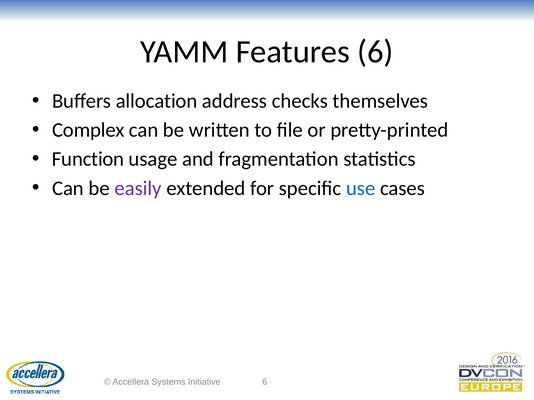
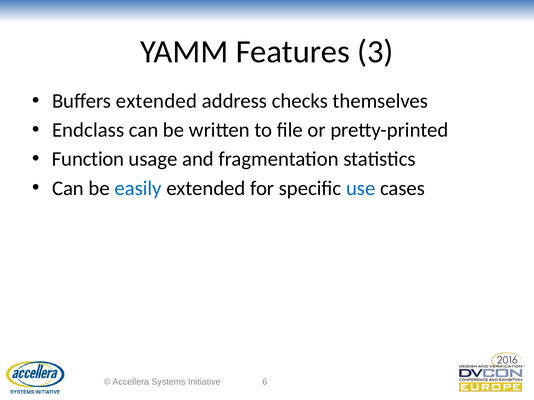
Features 6: 6 -> 3 (375, 52)
Buffers allocation: allocation -> extended (156, 101)
Complex: Complex -> Endclass (88, 130)
easily colour: purple -> blue (138, 188)
